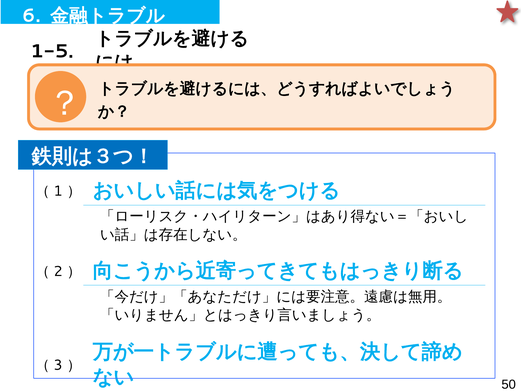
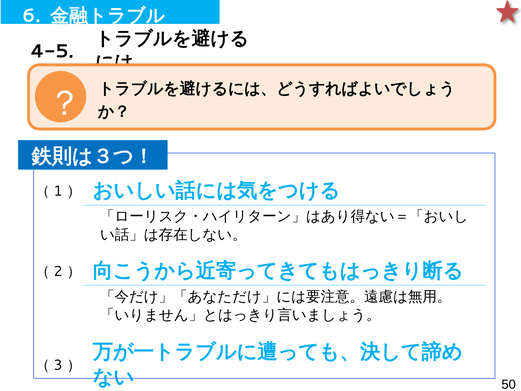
1-5: 1-5 -> 4-5 (52, 51)
